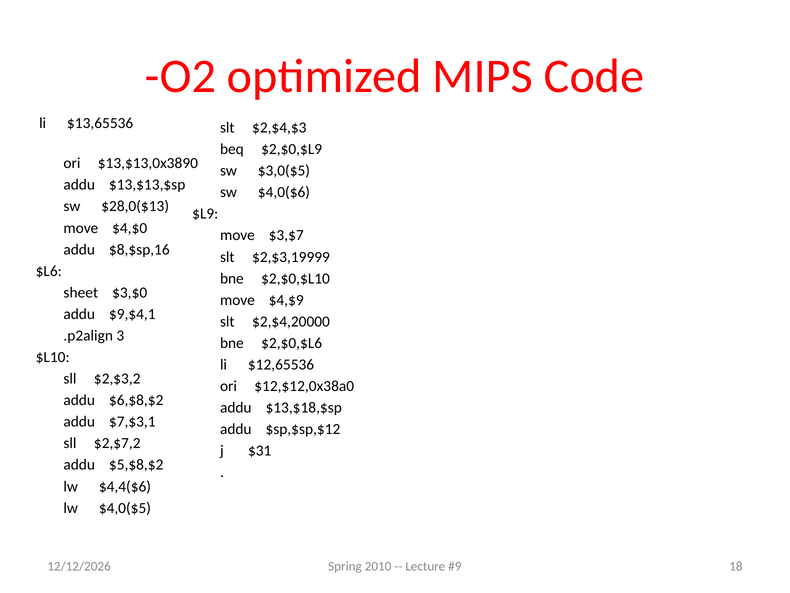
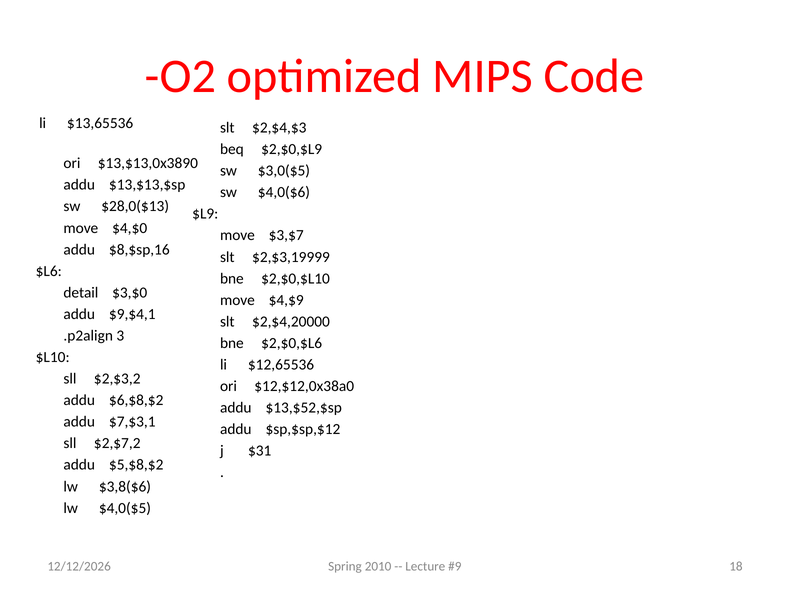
sheet: sheet -> detail (81, 292)
$13,$18,$sp: $13,$18,$sp -> $13,$52,$sp (304, 407)
$4,4($6: $4,4($6 -> $3,8($6 (125, 486)
